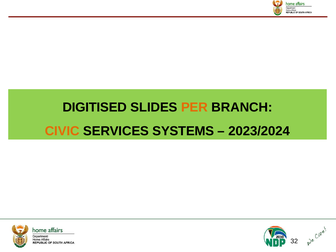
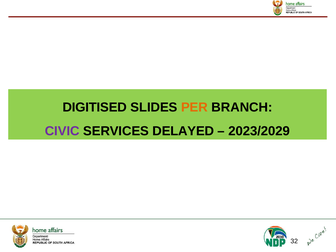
CIVIC colour: orange -> purple (62, 131)
SYSTEMS: SYSTEMS -> DELAYED (183, 131)
2023/2024: 2023/2024 -> 2023/2029 (259, 131)
